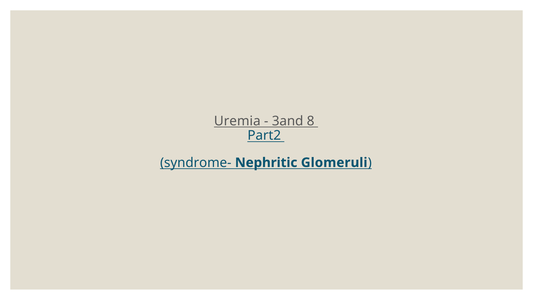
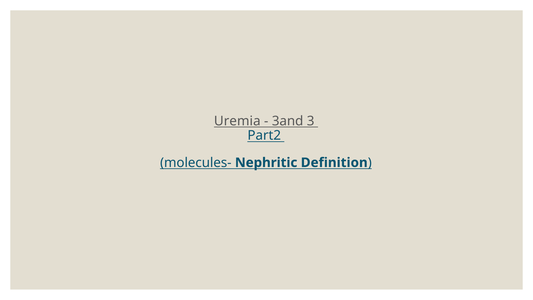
8: 8 -> 3 (311, 121)
syndrome-: syndrome- -> molecules- (196, 163)
Glomeruli: Glomeruli -> Definition (334, 163)
